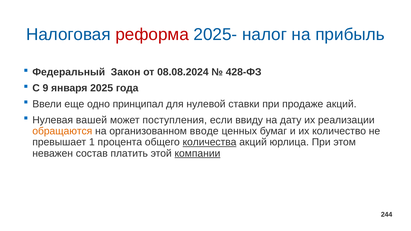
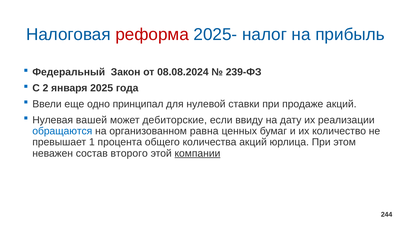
428-ФЗ: 428-ФЗ -> 239-ФЗ (244, 72)
9: 9 -> 2 (45, 88)
поступления: поступления -> дебиторские (175, 120)
обращаются colour: orange -> blue (62, 131)
вводе: вводе -> равна (204, 131)
количества underline: present -> none (210, 142)
платить: платить -> второго (129, 153)
